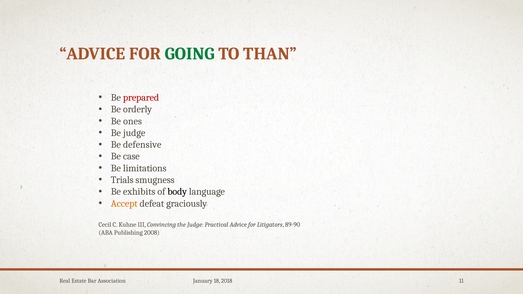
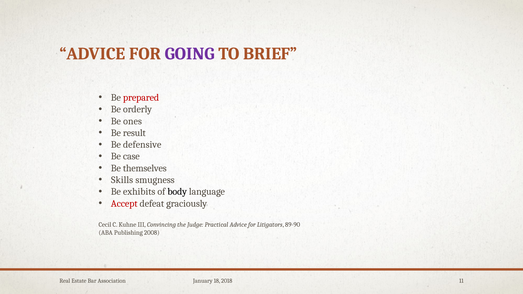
GOING colour: green -> purple (190, 54)
THAN: THAN -> BRIEF (270, 54)
Be judge: judge -> result (134, 133)
limitations: limitations -> themselves (145, 168)
Trials: Trials -> Skills (122, 180)
Accept colour: orange -> red (124, 204)
